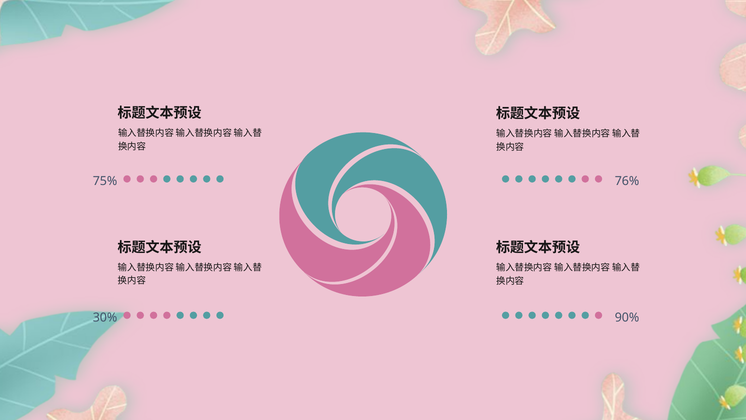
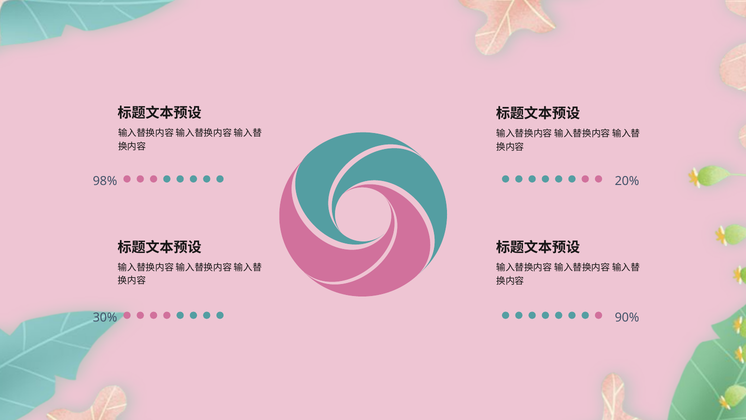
75%: 75% -> 98% (105, 181)
76%: 76% -> 20% (627, 181)
